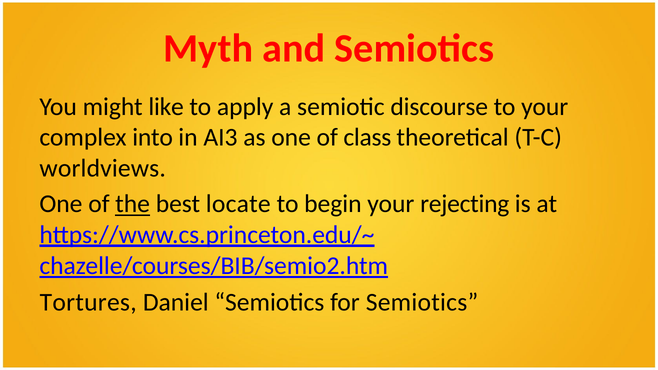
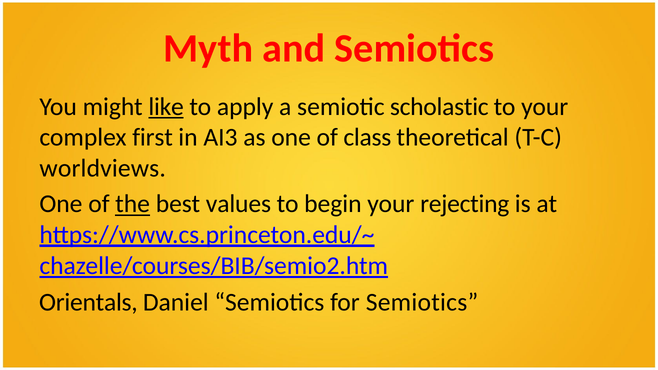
like underline: none -> present (166, 107)
discourse: discourse -> scholastic (439, 107)
into: into -> first (153, 138)
locate: locate -> values (238, 204)
Tortures: Tortures -> Orientals (88, 302)
